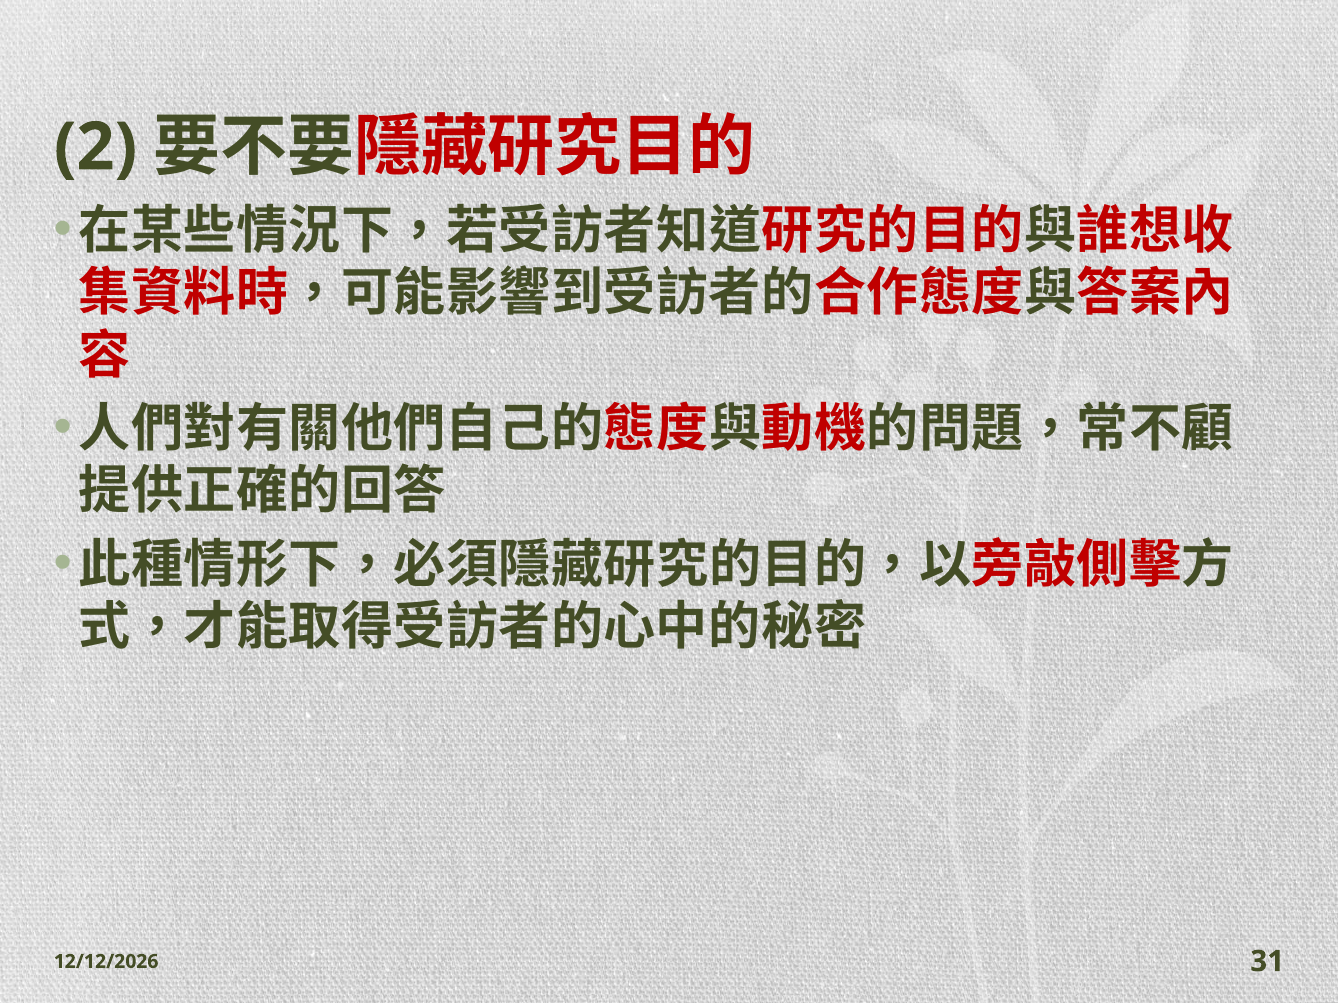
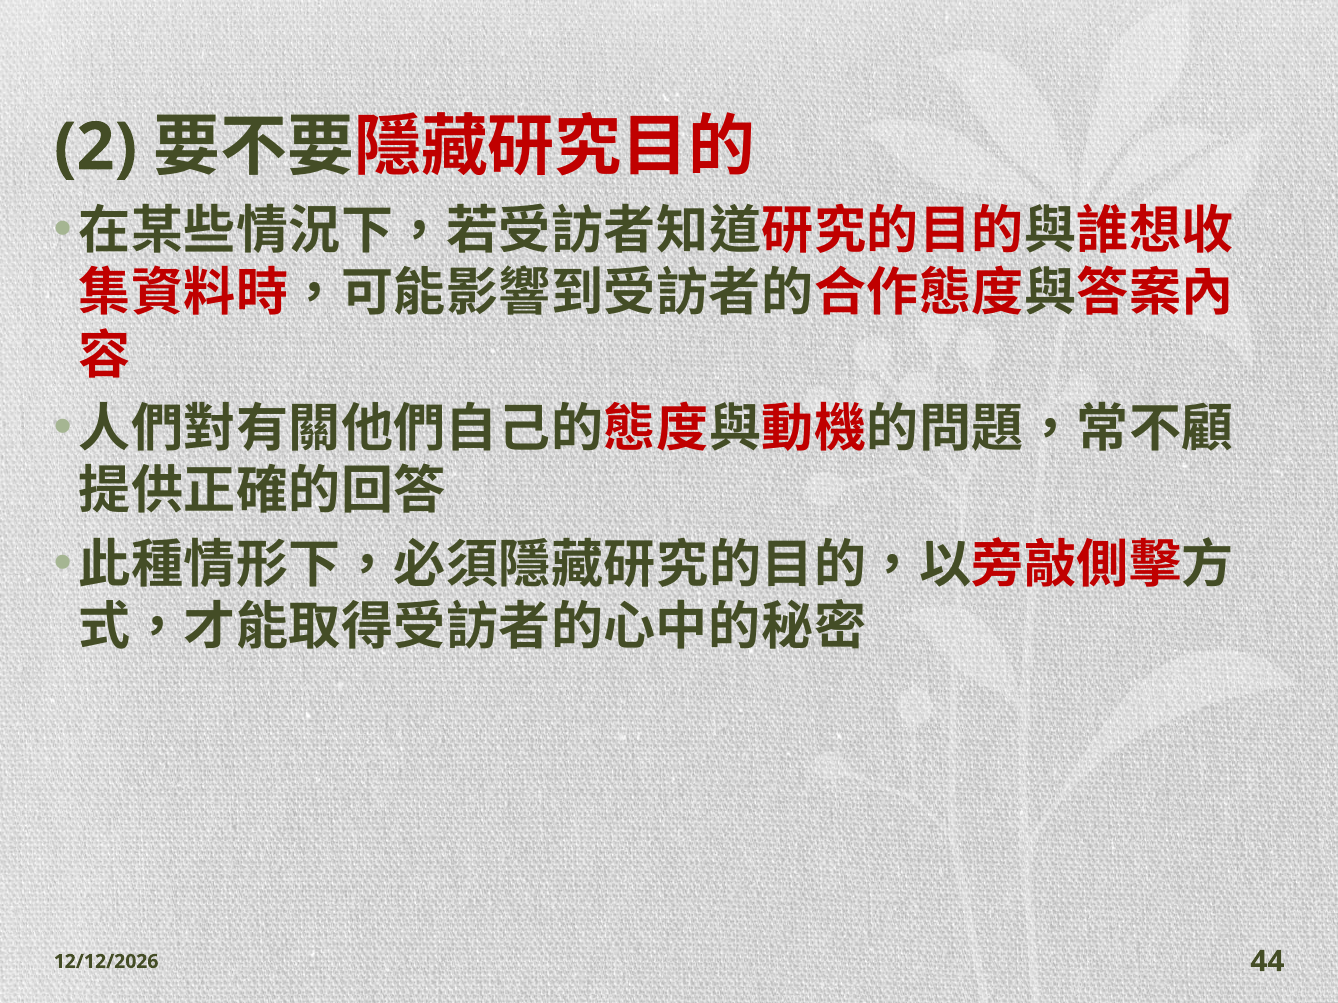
31: 31 -> 44 (1267, 962)
